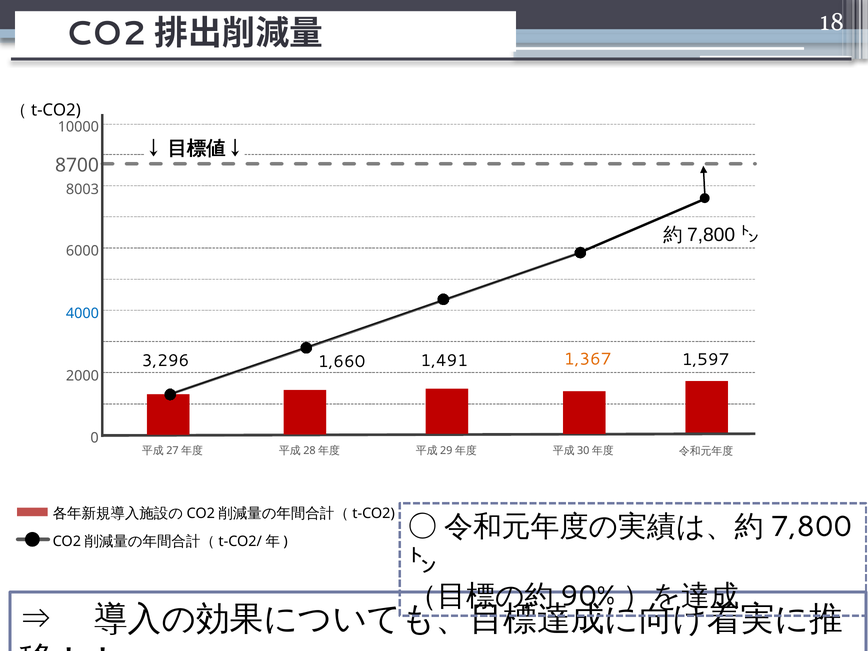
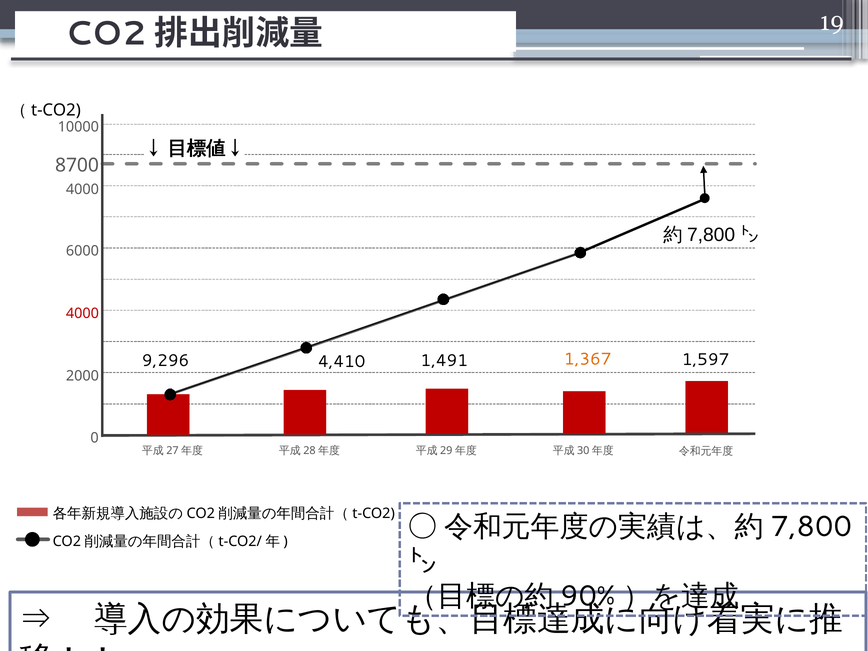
18: 18 -> 19 (832, 23)
8003: 8003 -> 4000 (82, 189)
4000 colour: blue -> red (82, 314)
3,296: 3,296 -> 9,296 (166, 360)
1,660: 1,660 -> 4,410 (342, 362)
